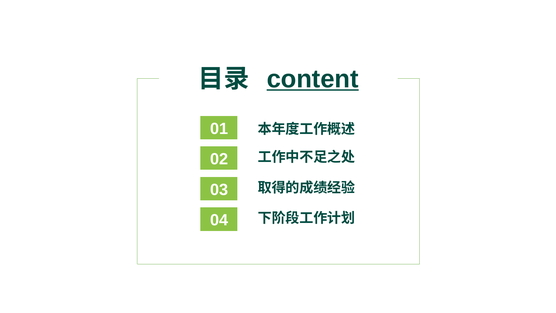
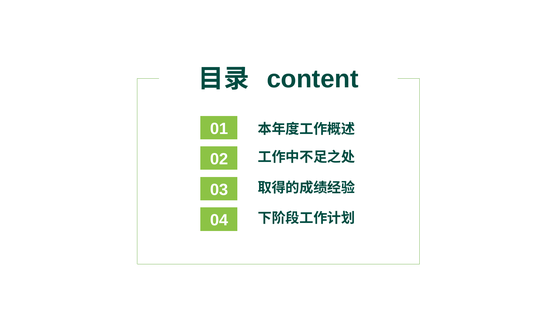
content underline: present -> none (313, 79)
